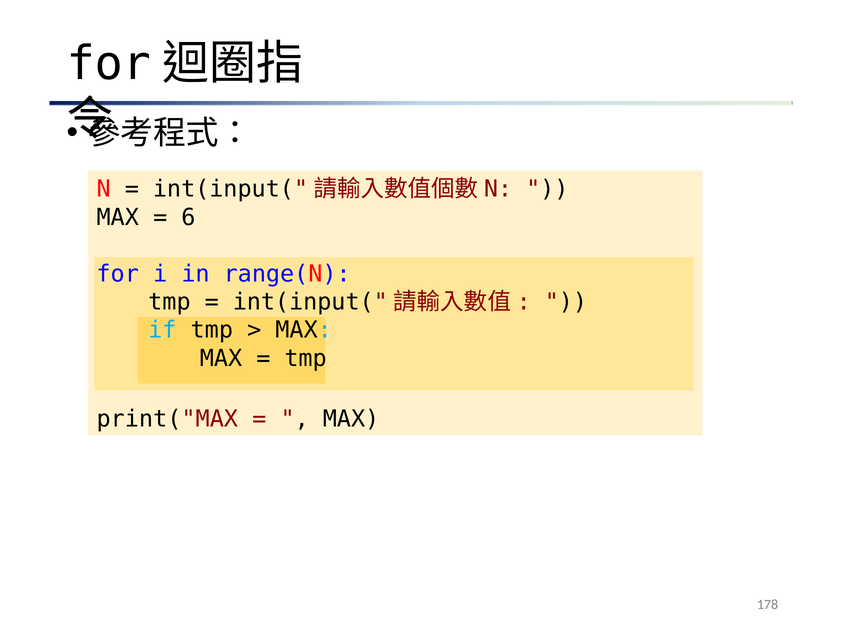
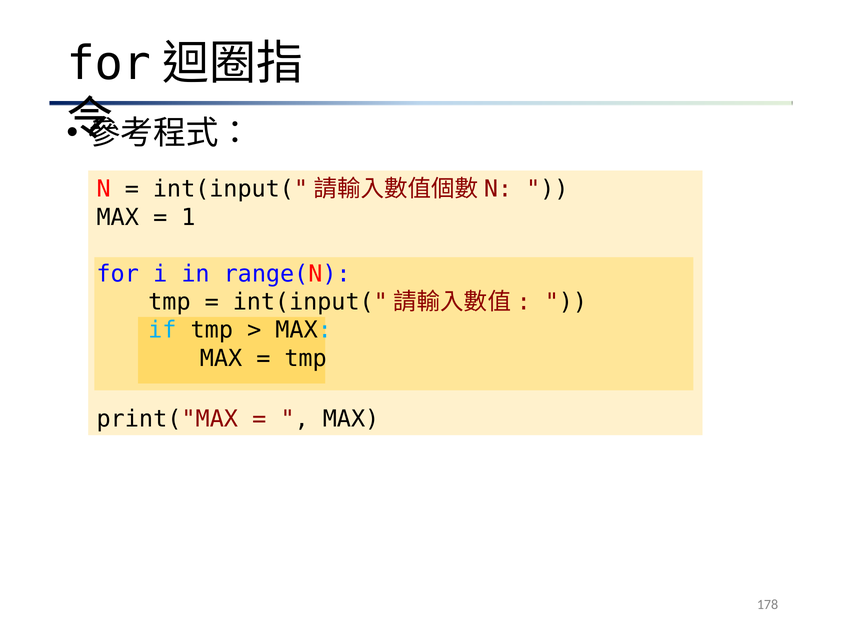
6: 6 -> 1 (188, 217)
